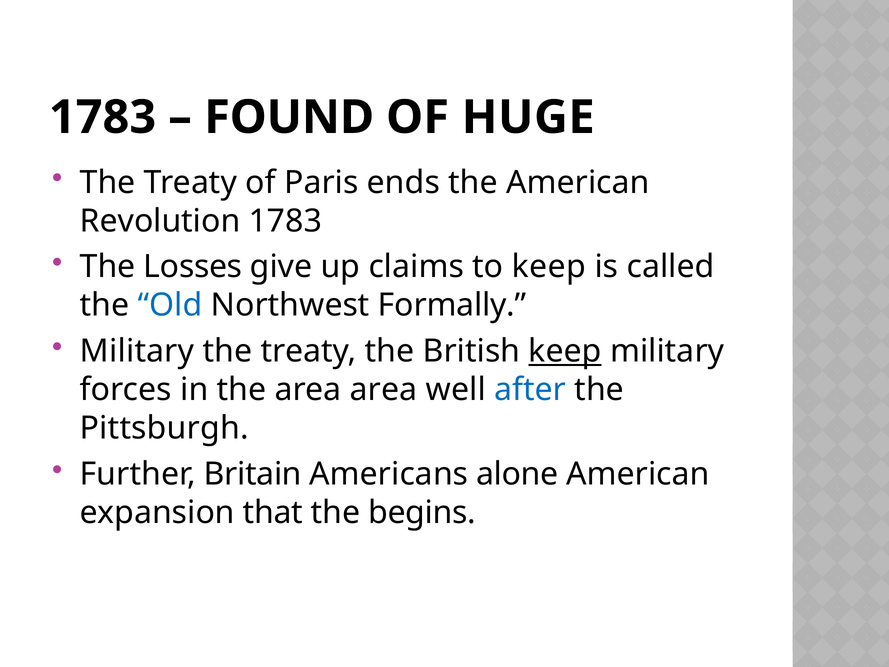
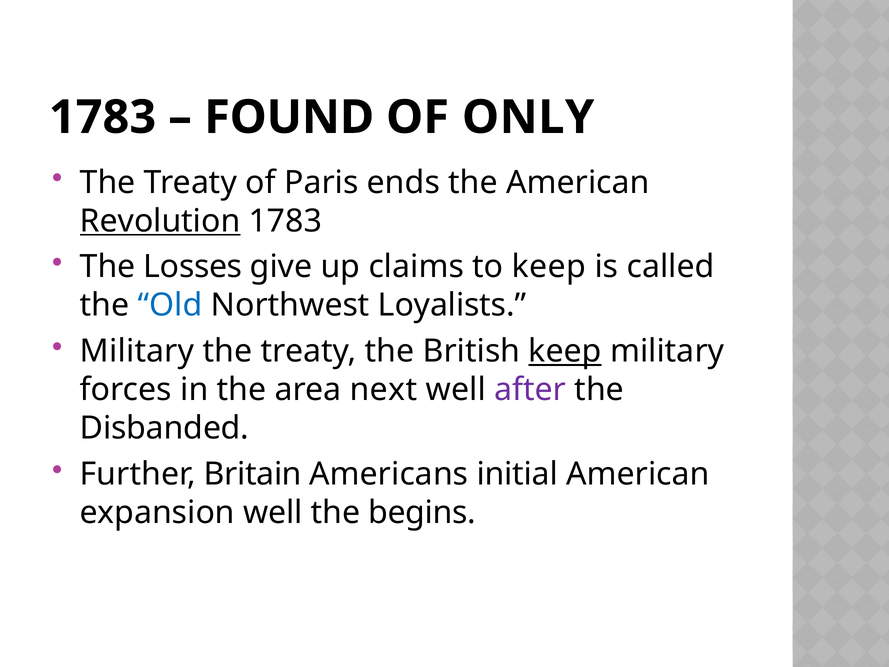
HUGE: HUGE -> ONLY (528, 117)
Revolution underline: none -> present (160, 221)
Formally: Formally -> Loyalists (452, 305)
area area: area -> next (383, 390)
after colour: blue -> purple (530, 390)
Pittsburgh: Pittsburgh -> Disbanded (164, 428)
alone: alone -> initial (517, 474)
expansion that: that -> well (273, 513)
